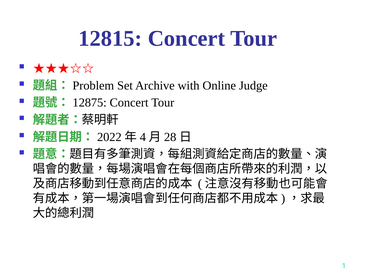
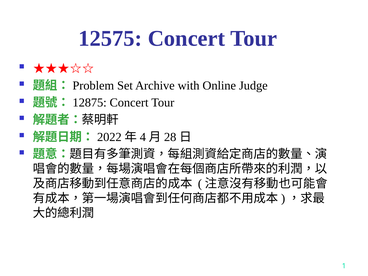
12815: 12815 -> 12575 (110, 38)
